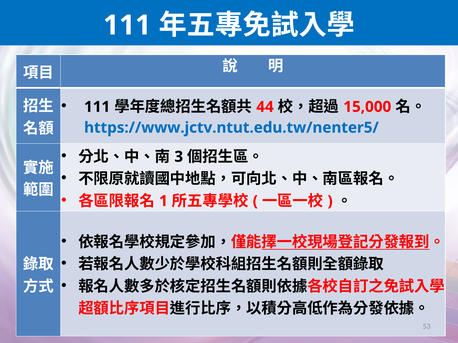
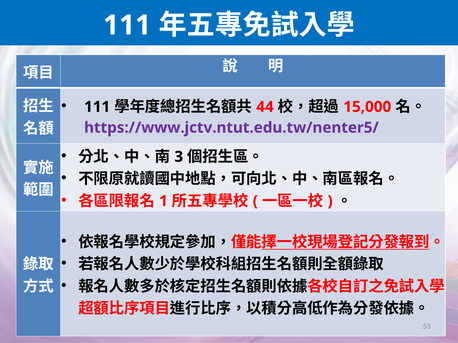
https://www.jctv.ntut.edu.tw/nenter5/ colour: blue -> purple (231, 128)
